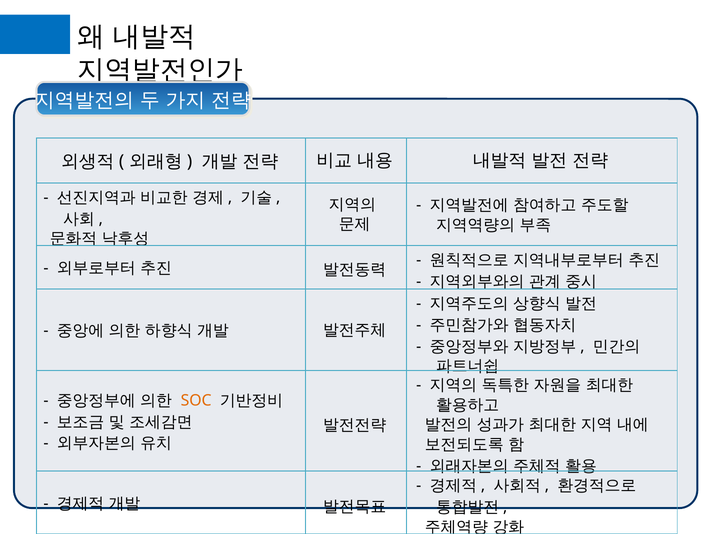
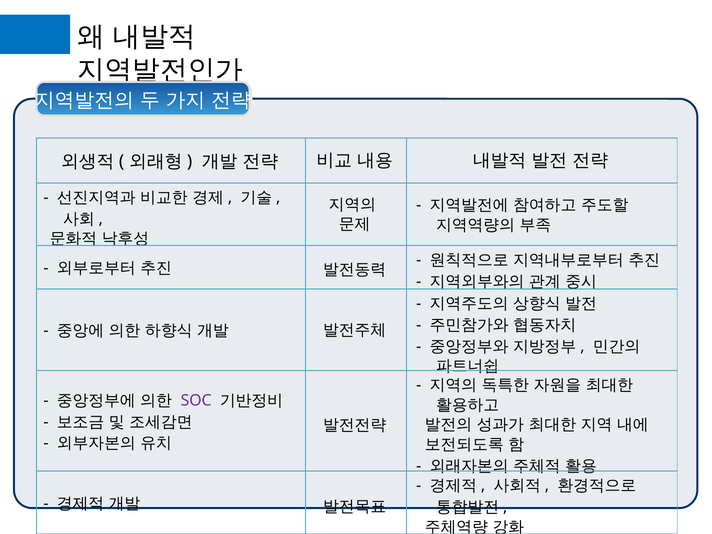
SOC colour: orange -> purple (196, 400)
